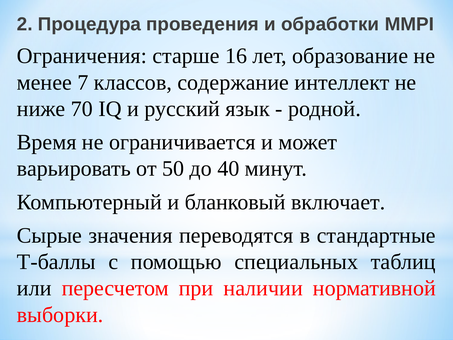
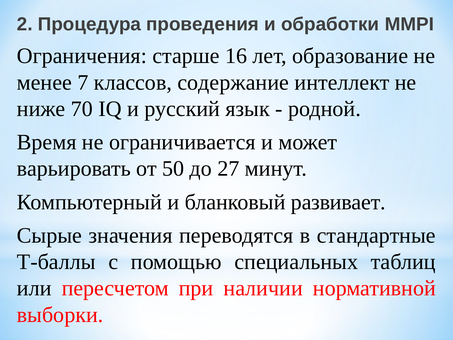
40: 40 -> 27 (228, 169)
включает: включает -> развивает (338, 202)
